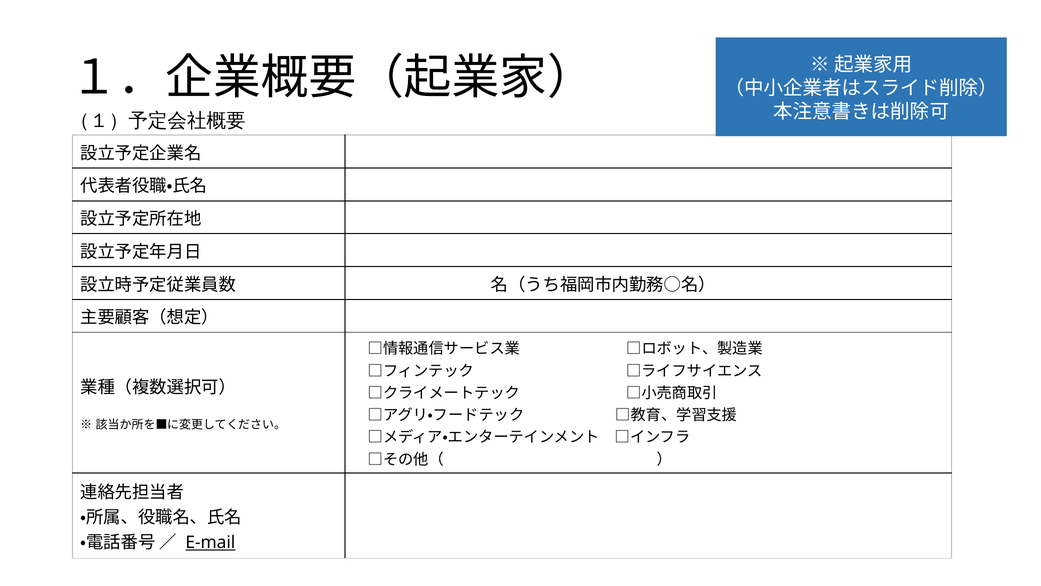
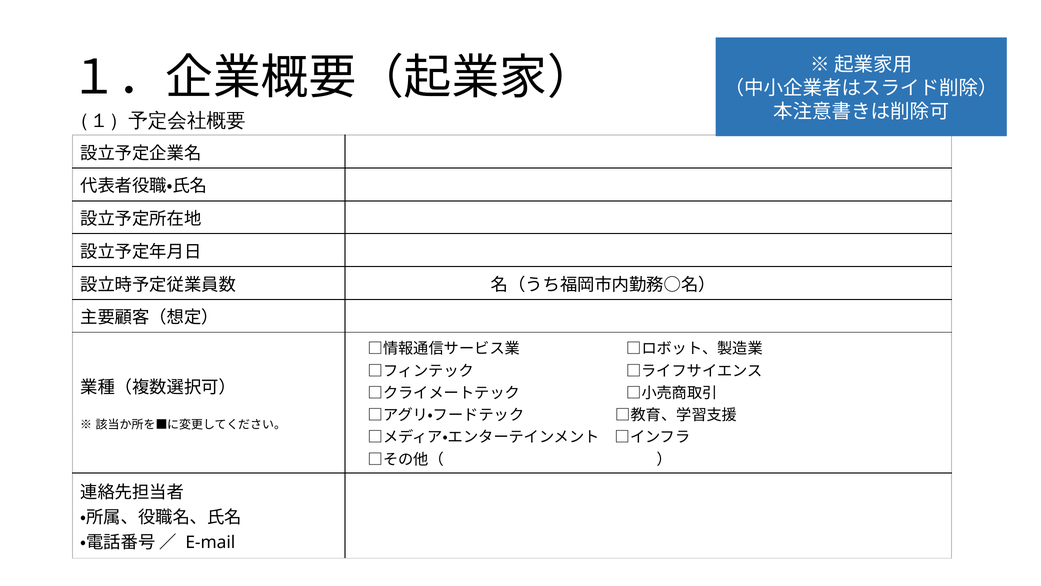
E-mail underline: present -> none (210, 542)
